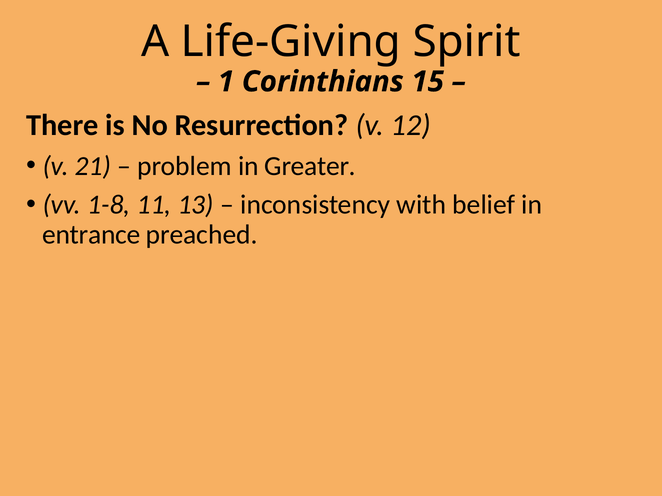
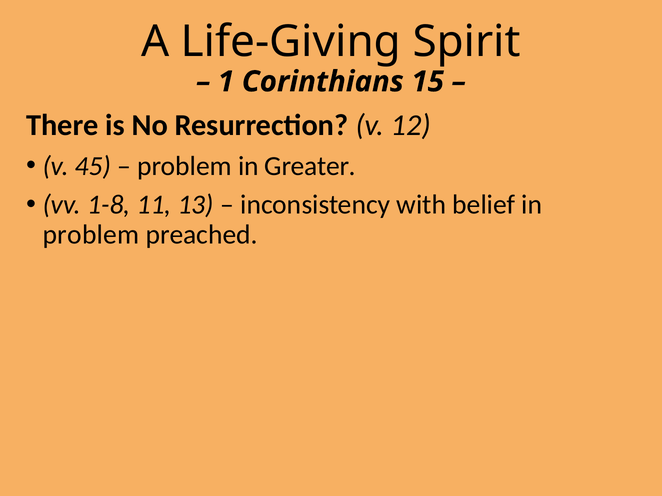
21: 21 -> 45 (93, 166)
entrance: entrance -> problem (91, 235)
